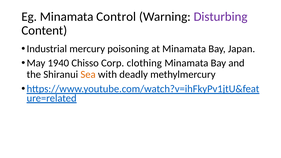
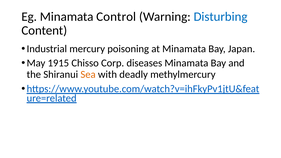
Disturbing colour: purple -> blue (221, 17)
1940: 1940 -> 1915 (58, 63)
clothing: clothing -> diseases (144, 63)
